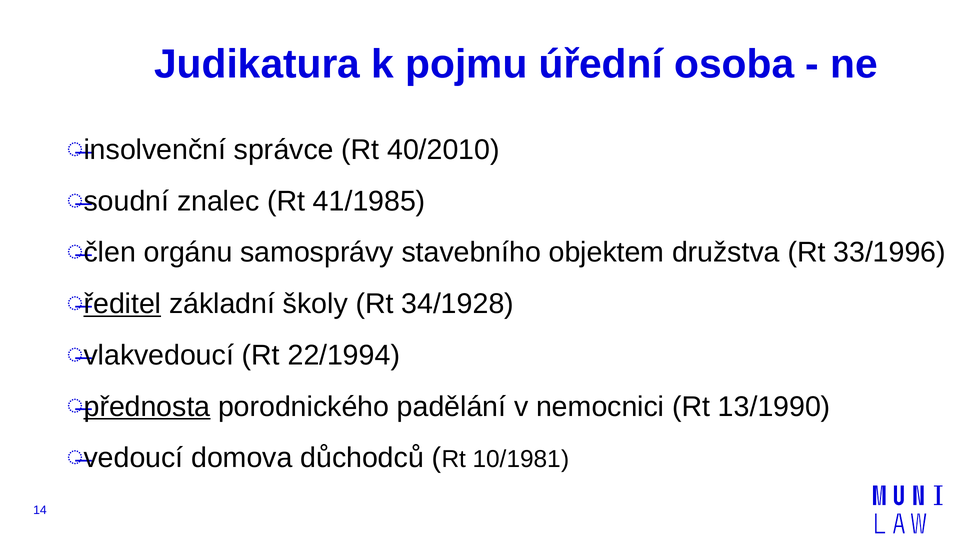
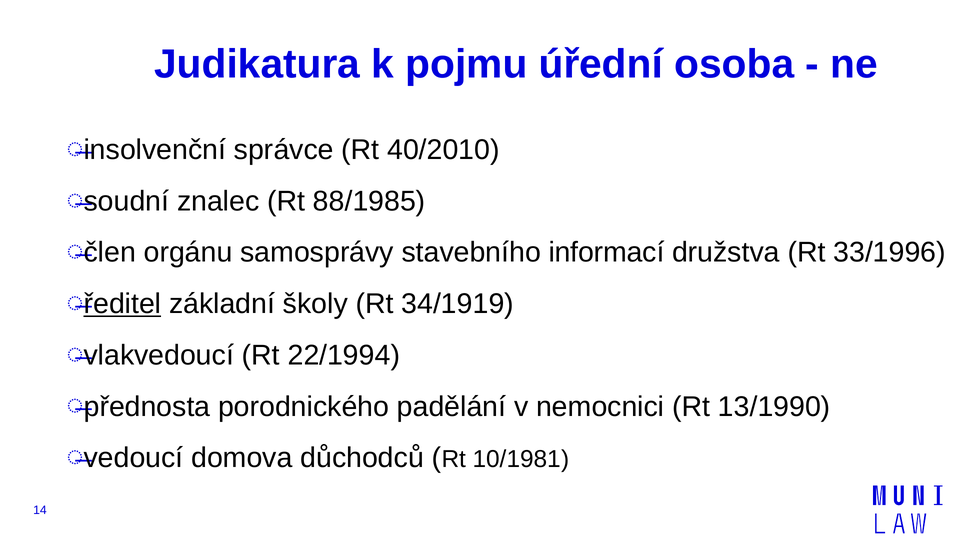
41/1985: 41/1985 -> 88/1985 (369, 201)
objektem: objektem -> informací (607, 253)
34/1928: 34/1928 -> 34/1919 (458, 304)
přednosta underline: present -> none (147, 407)
